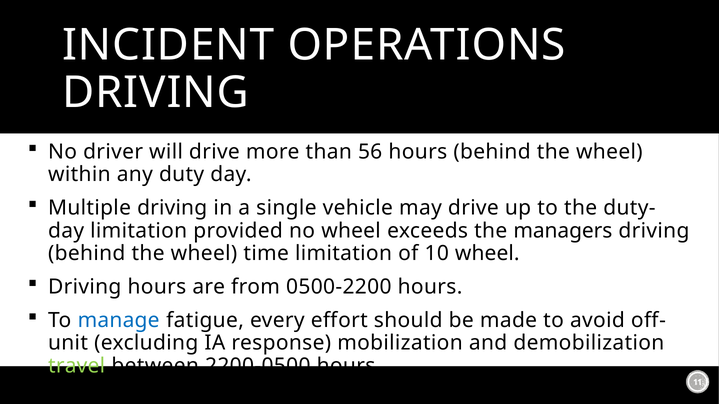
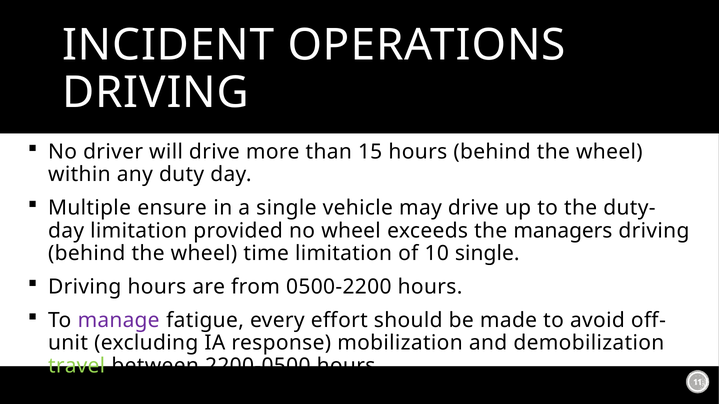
56: 56 -> 15 (370, 152)
Multiple driving: driving -> ensure (172, 208)
10 wheel: wheel -> single (487, 254)
manage colour: blue -> purple (119, 320)
